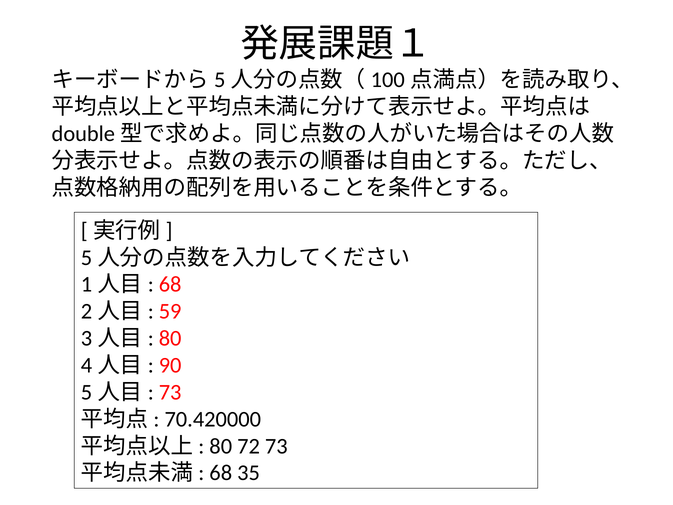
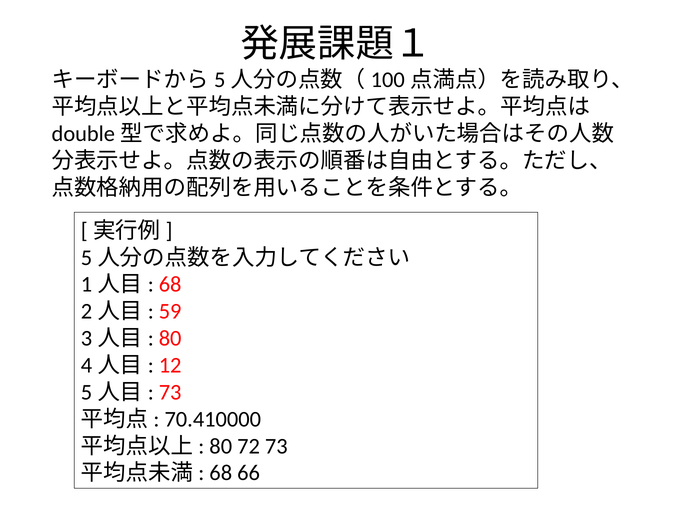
90: 90 -> 12 (170, 365)
70.420000: 70.420000 -> 70.410000 (213, 419)
35: 35 -> 66 (249, 473)
